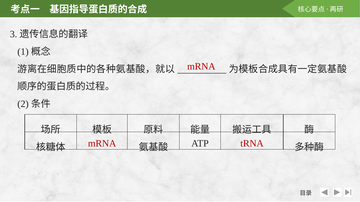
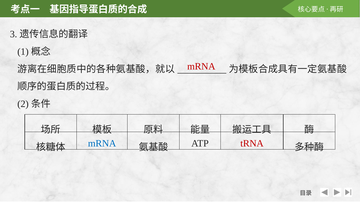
mRNA colour: red -> blue (102, 144)
